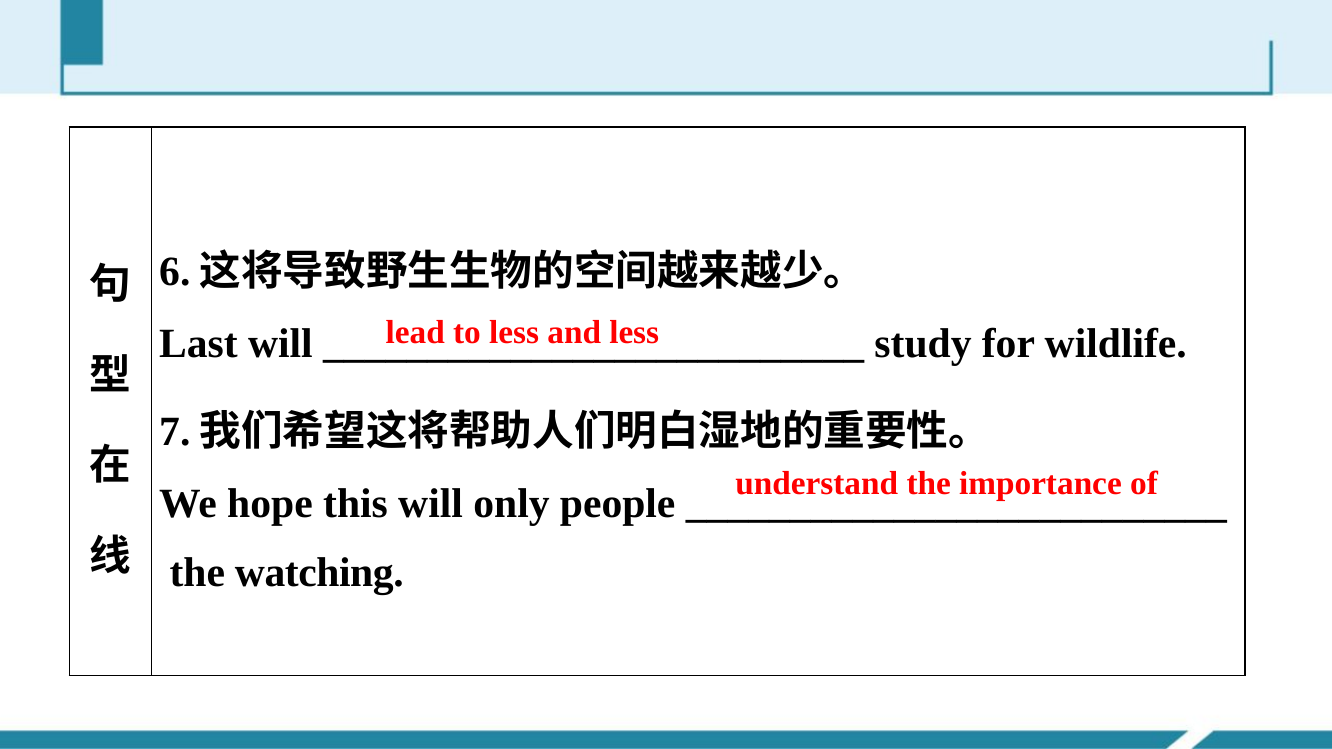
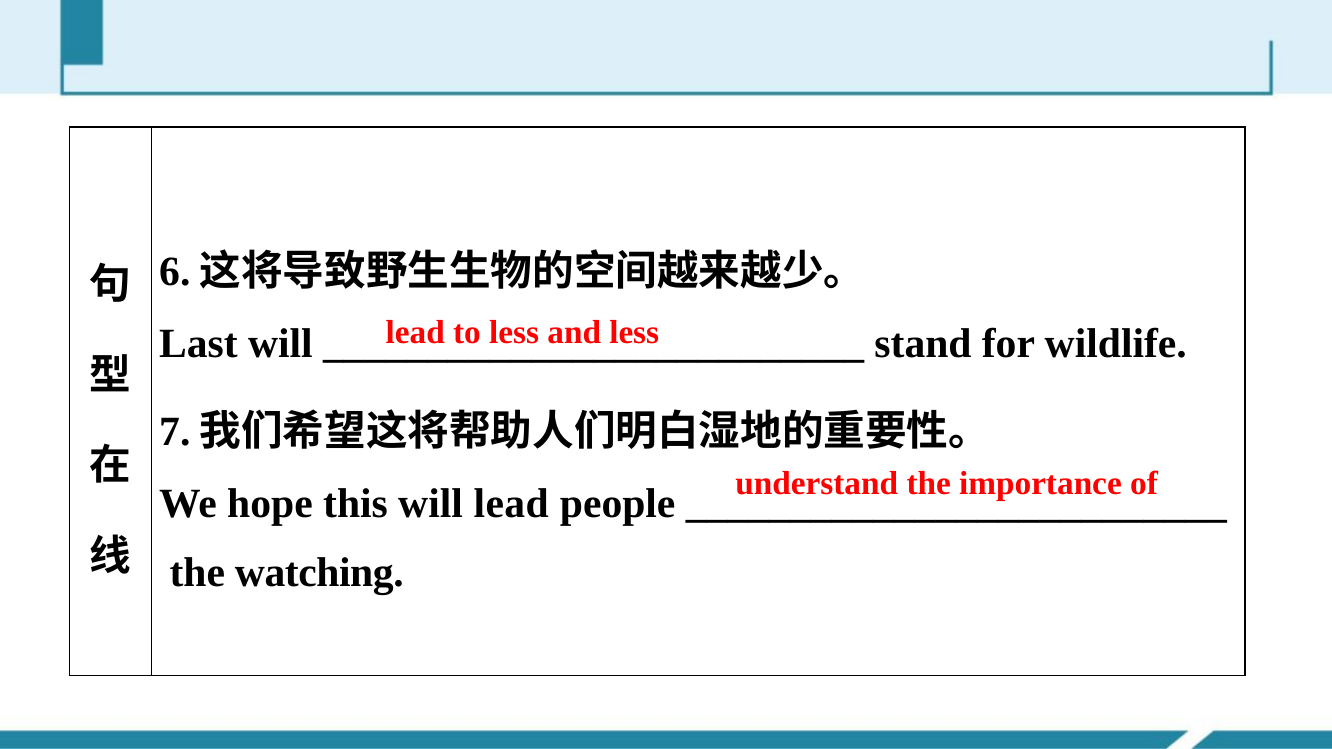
study: study -> stand (923, 344)
will only: only -> lead (511, 504)
